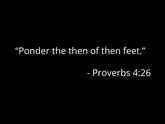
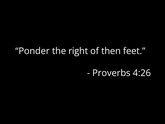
the then: then -> right (78, 51)
